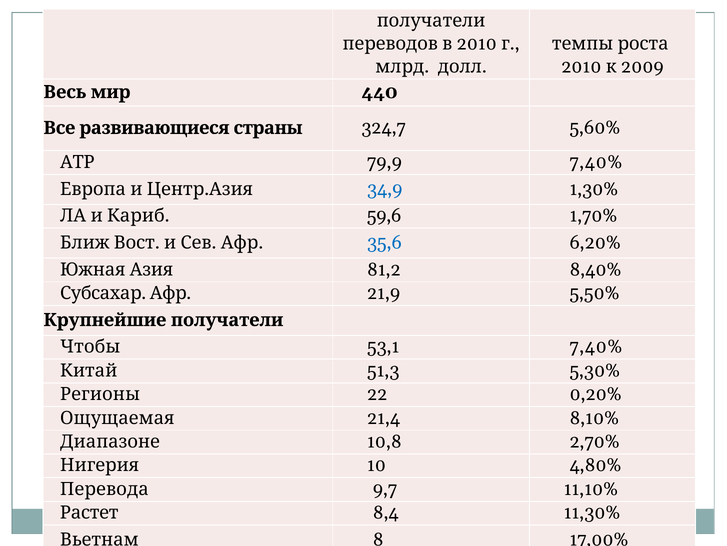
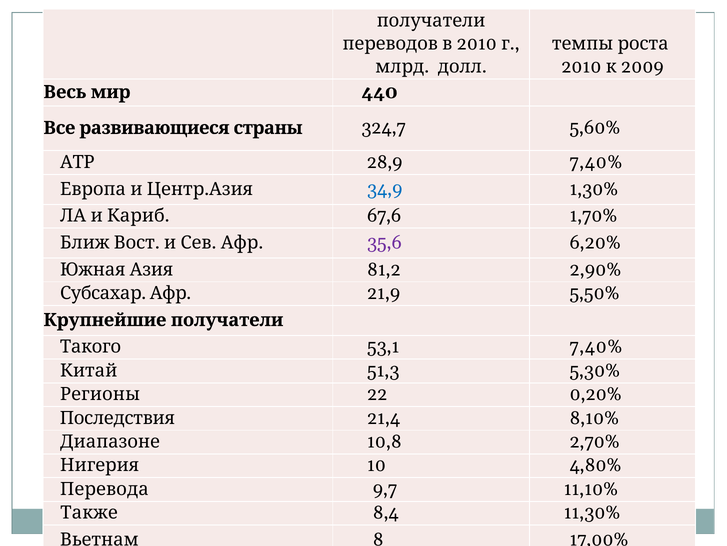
79,9: 79,9 -> 28,9 (385, 162)
59,6: 59,6 -> 67,6 (384, 216)
35,6 colour: blue -> purple (384, 242)
8,40%: 8,40% -> 2,90% (595, 269)
Чтобы: Чтобы -> Такого (90, 346)
Ощущаемая: Ощущаемая -> Последствия (117, 417)
Растет: Растет -> Также (89, 512)
